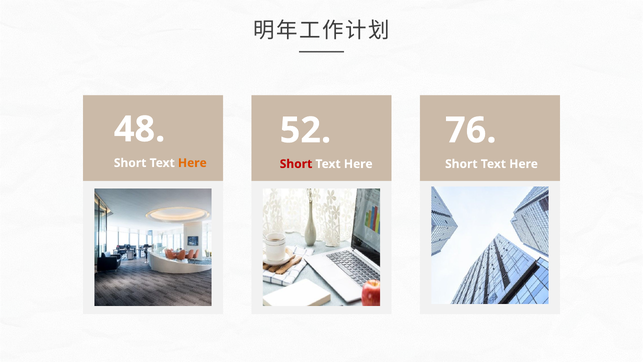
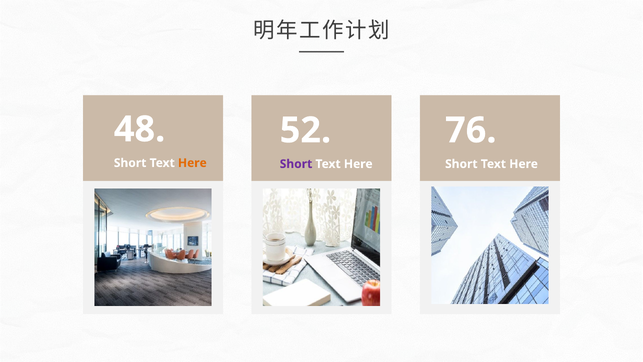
Short colour: red -> purple (296, 164)
